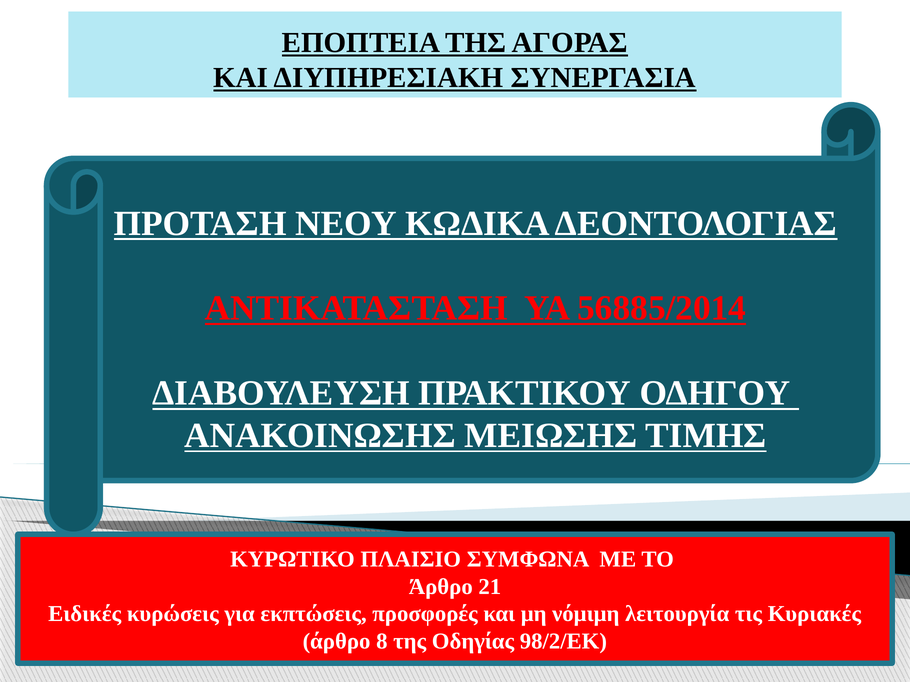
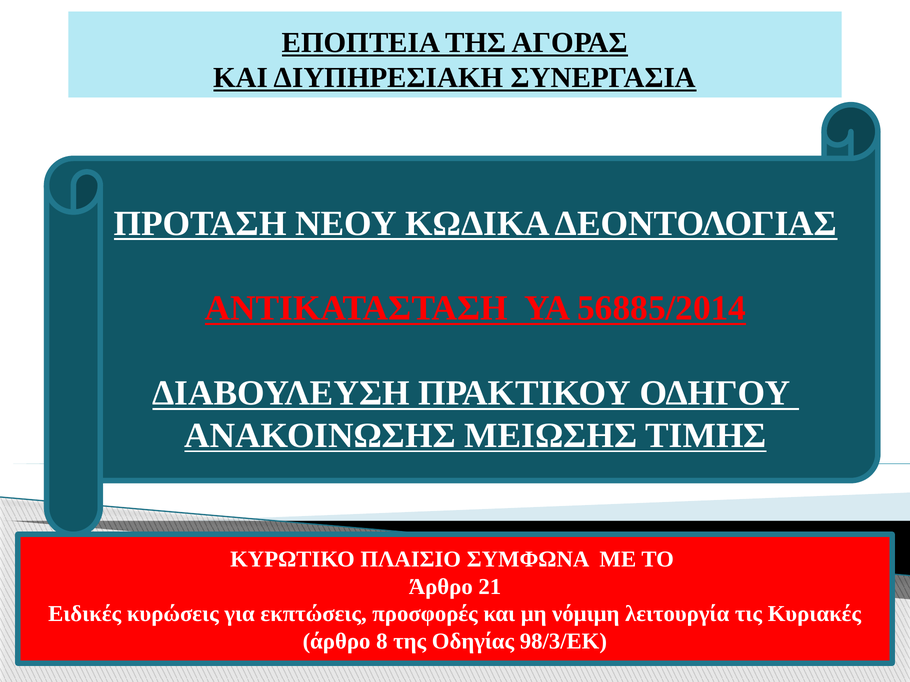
98/2/ΕΚ: 98/2/ΕΚ -> 98/3/ΕΚ (563, 642)
